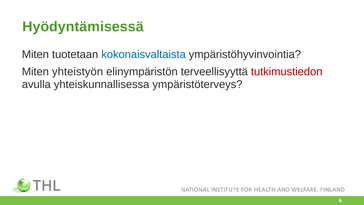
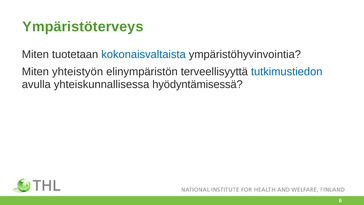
Hyödyntämisessä: Hyödyntämisessä -> Ympäristöterveys (83, 27)
tutkimustiedon colour: red -> blue (287, 72)
ympäristöterveys: ympäristöterveys -> hyödyntämisessä (197, 84)
